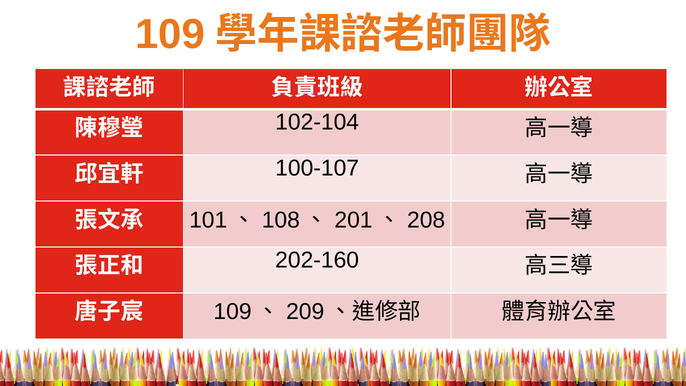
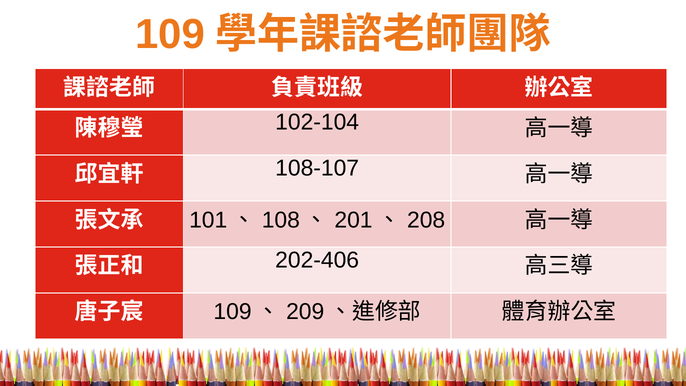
100-107: 100-107 -> 108-107 (317, 168)
202-160: 202-160 -> 202-406 (317, 260)
